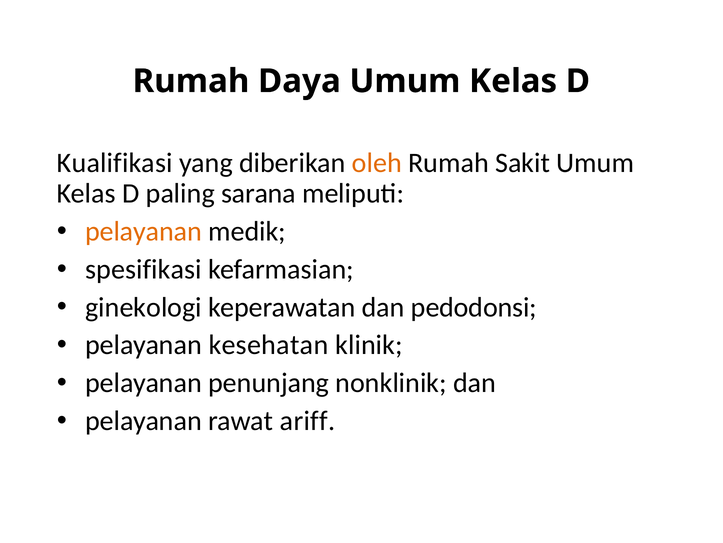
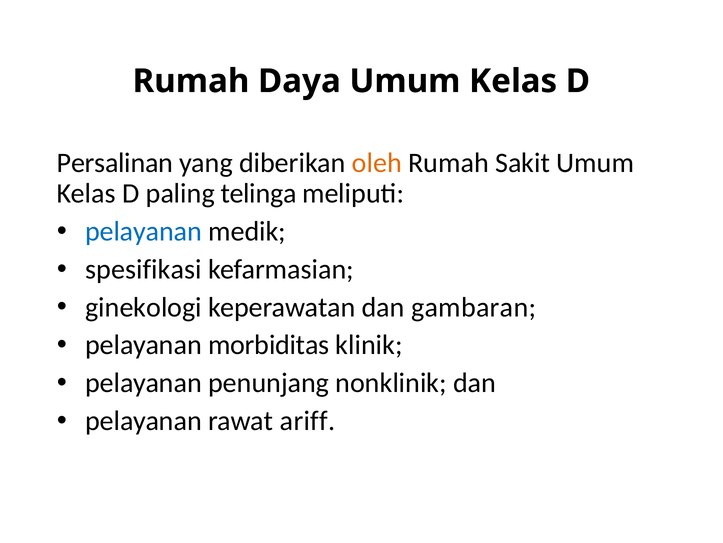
Kualifikasi: Kualifikasi -> Persalinan (115, 163)
sarana: sarana -> telinga (259, 193)
pelayanan colour: orange -> blue (144, 231)
pedodonsi: pedodonsi -> gambaran (474, 307)
kesehatan: kesehatan -> morbiditas (269, 345)
